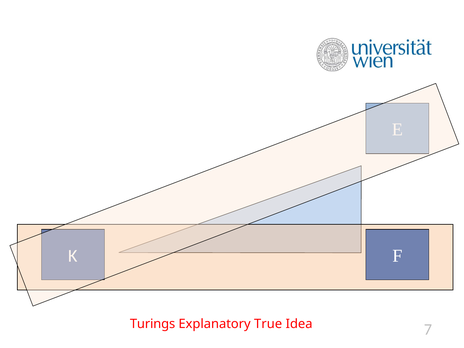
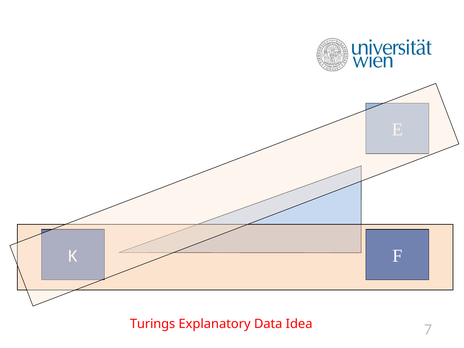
True: True -> Data (268, 324)
